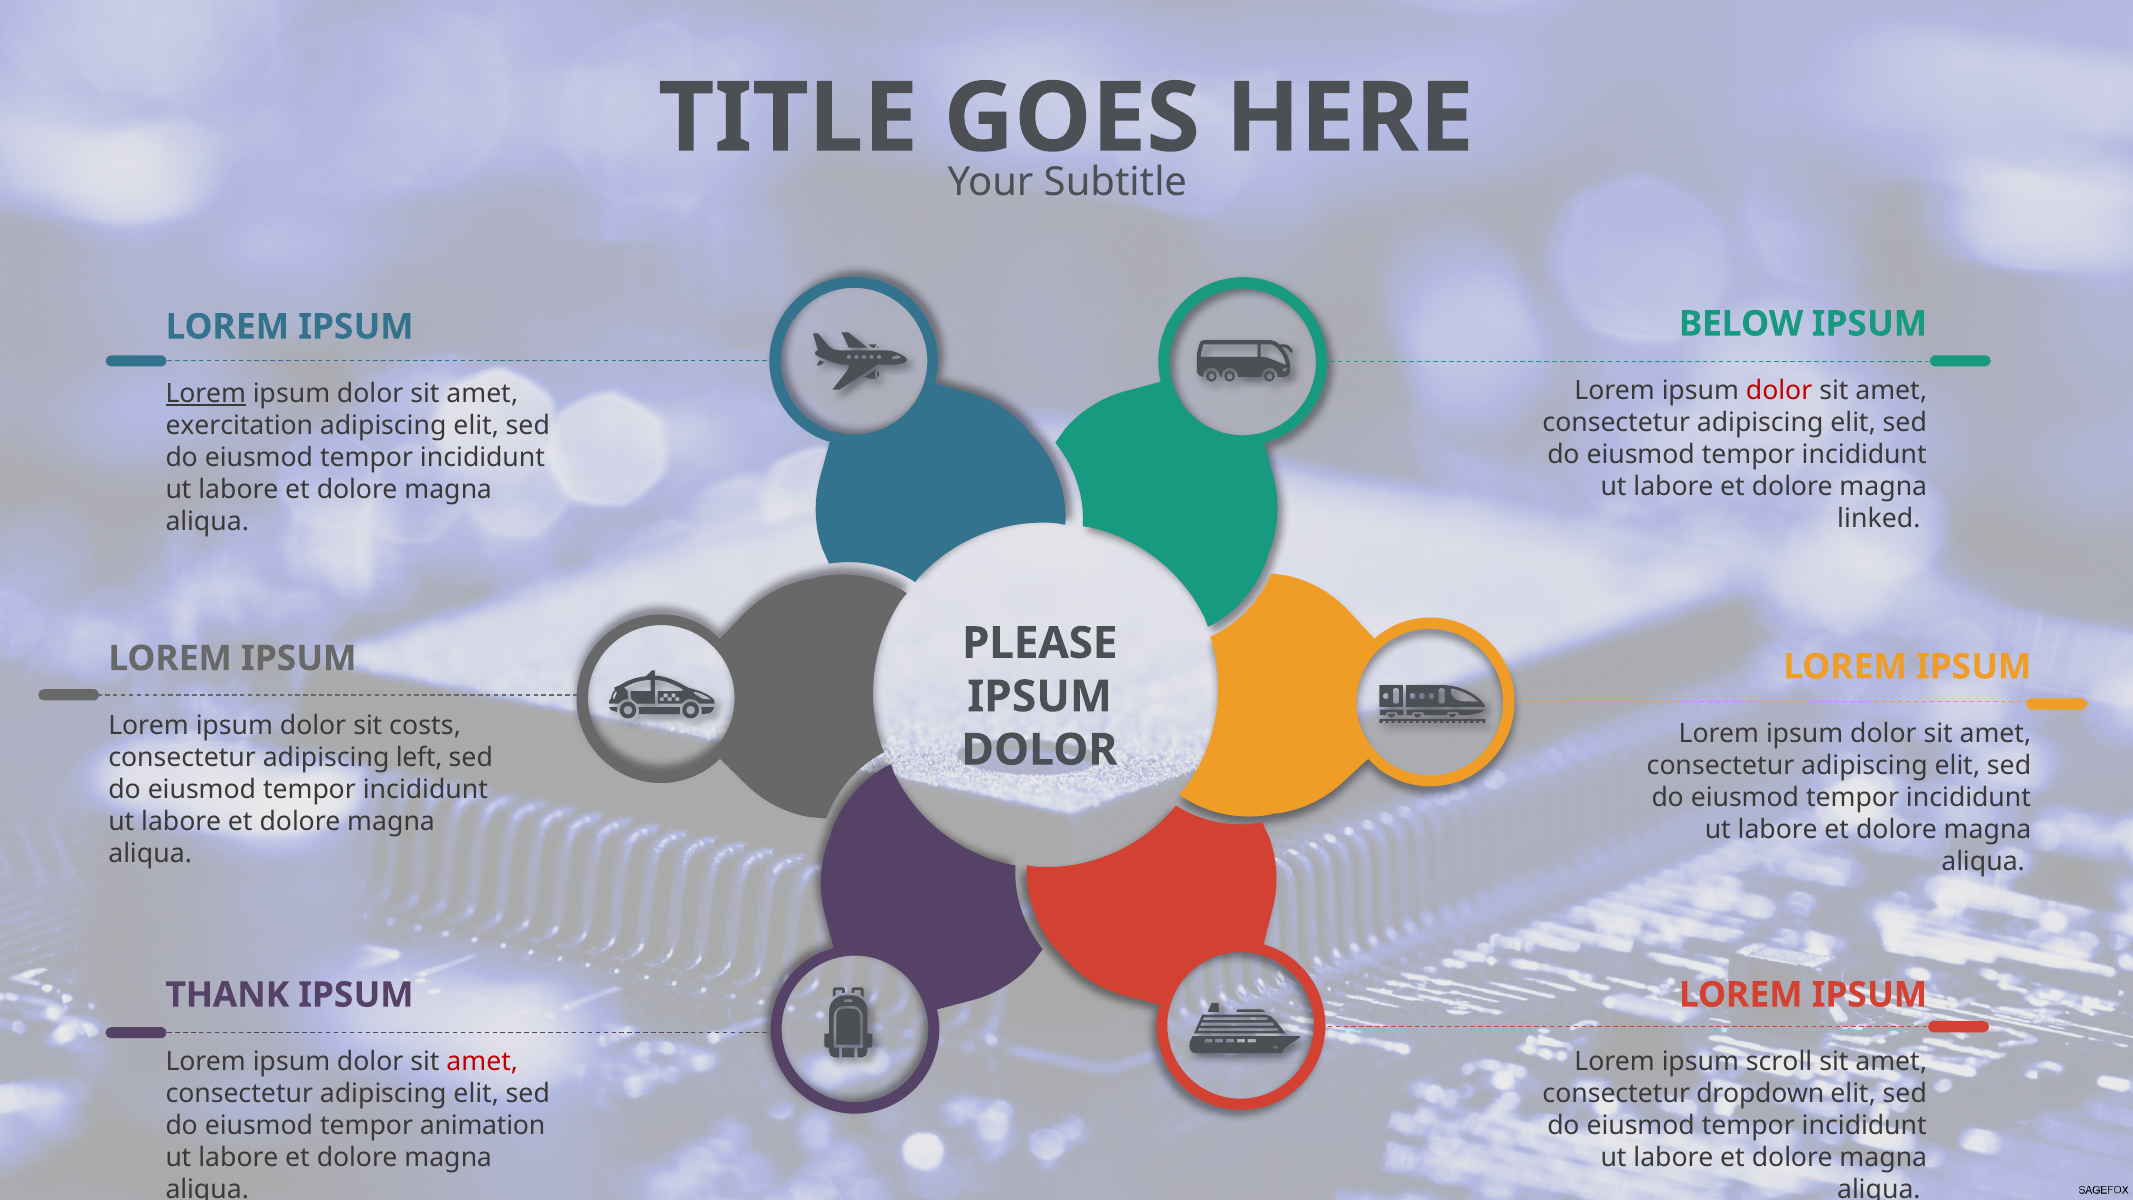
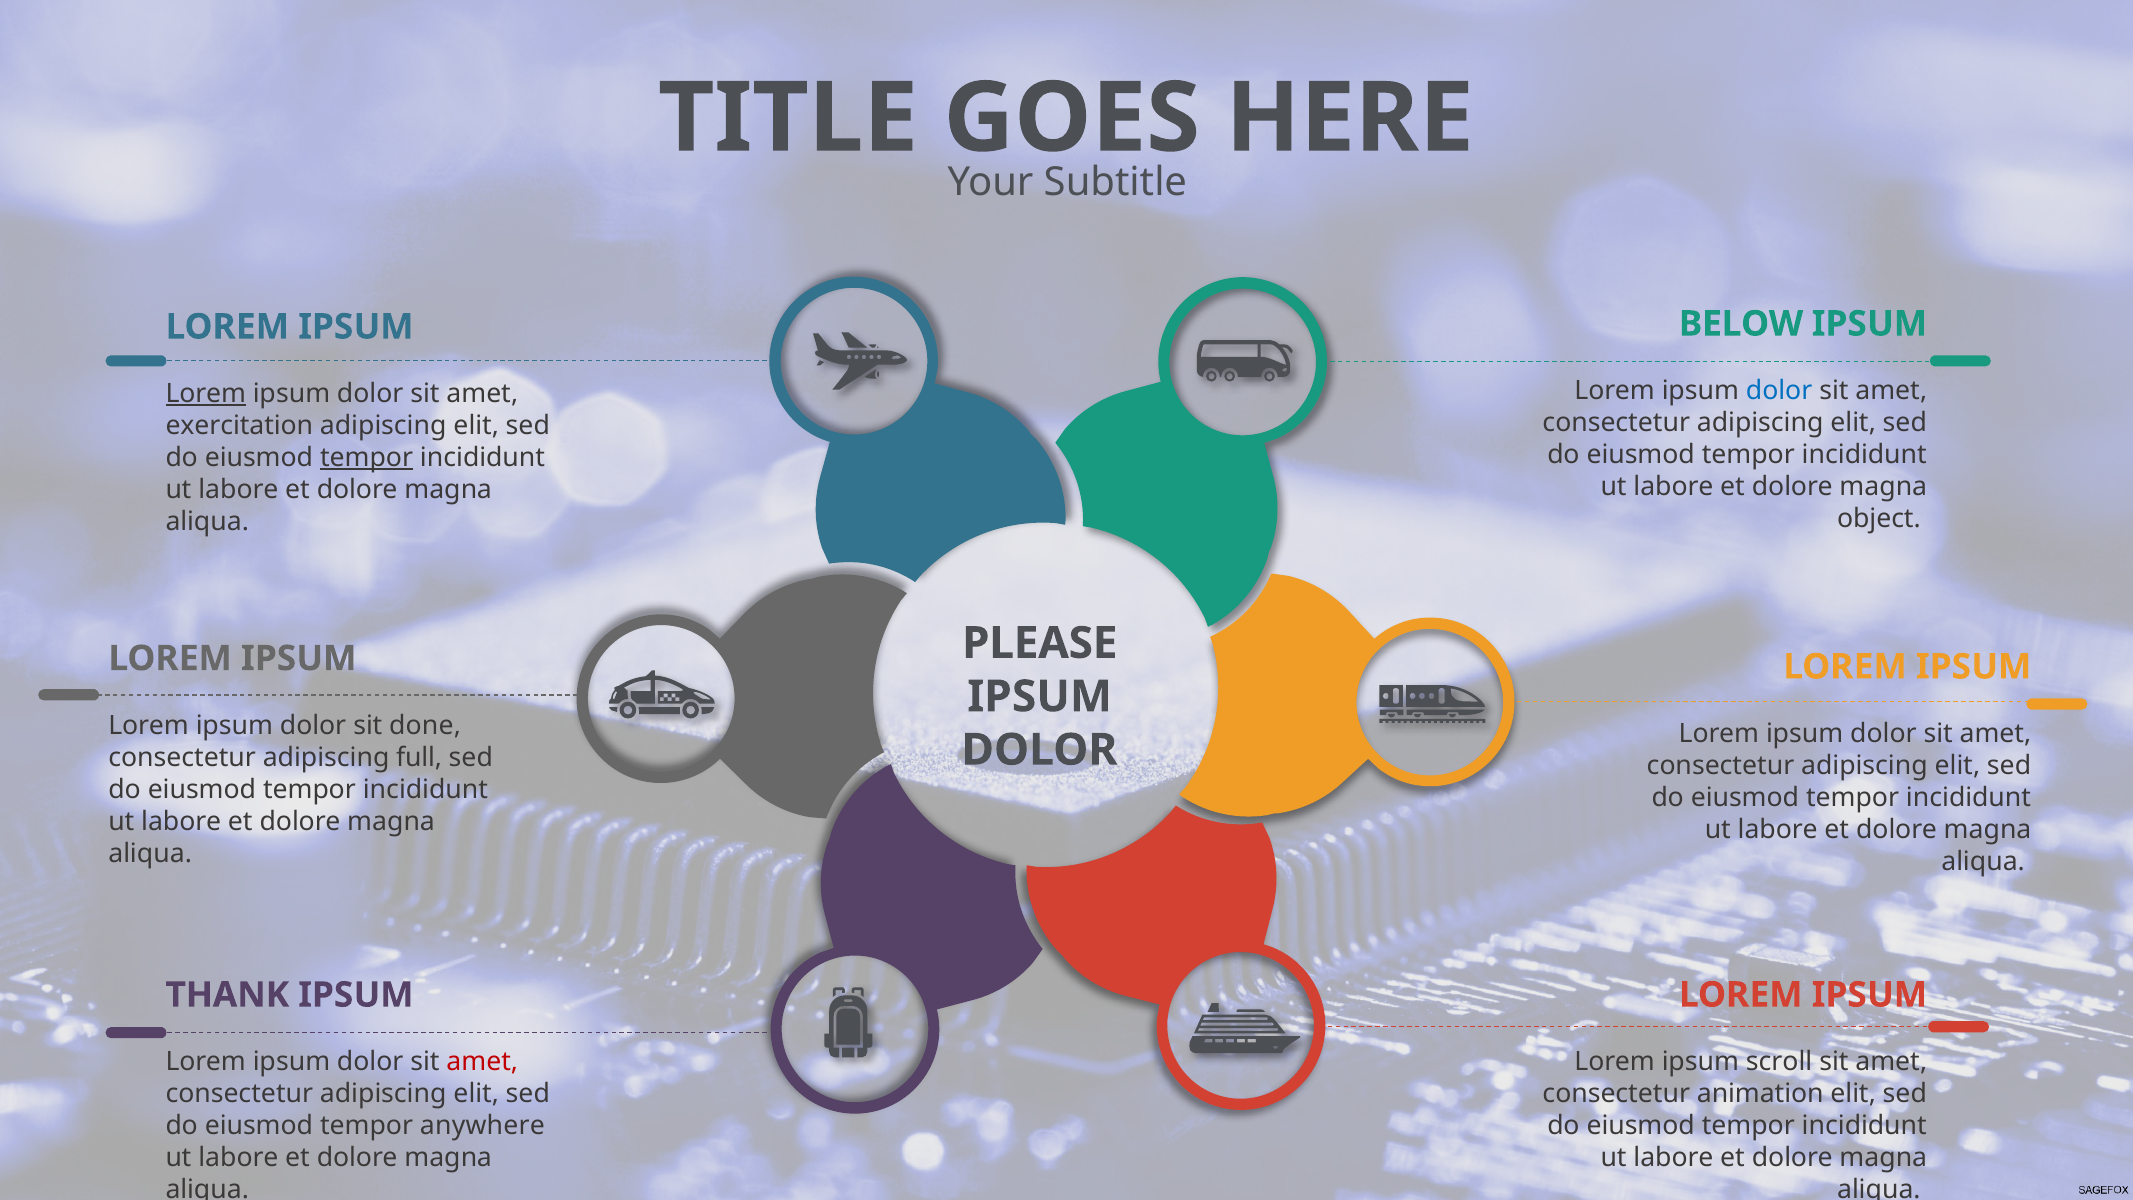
dolor colour: red -> blue (1779, 391)
tempor underline: none -> present (367, 458)
linked: linked -> object (1879, 519)
costs: costs -> done (425, 725)
left: left -> full (419, 757)
dropdown: dropdown -> animation (1760, 1094)
animation: animation -> anywhere (482, 1126)
